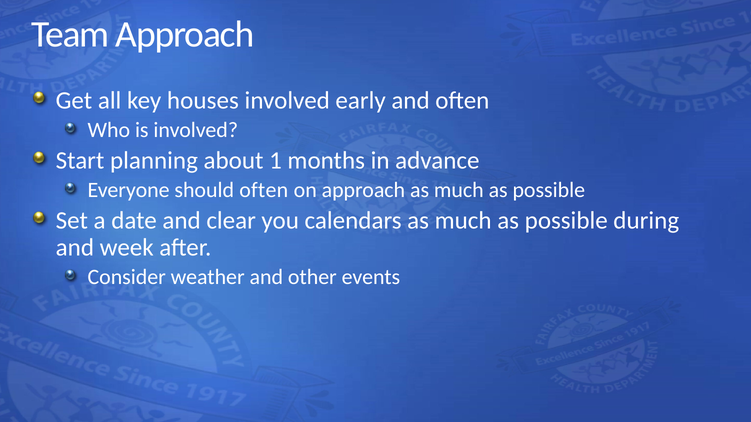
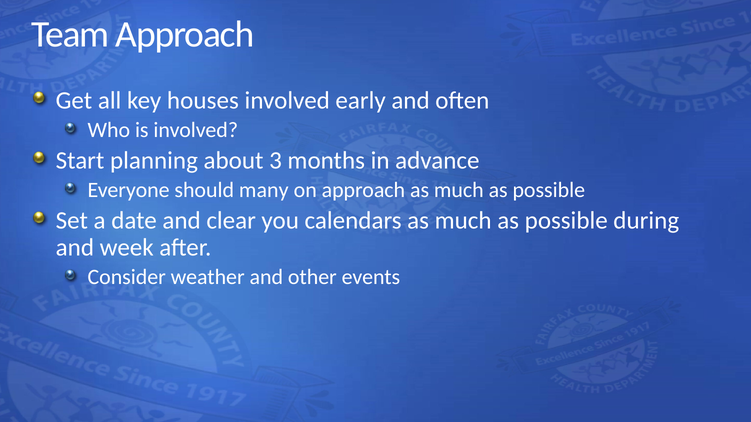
1: 1 -> 3 (275, 161)
should often: often -> many (264, 190)
